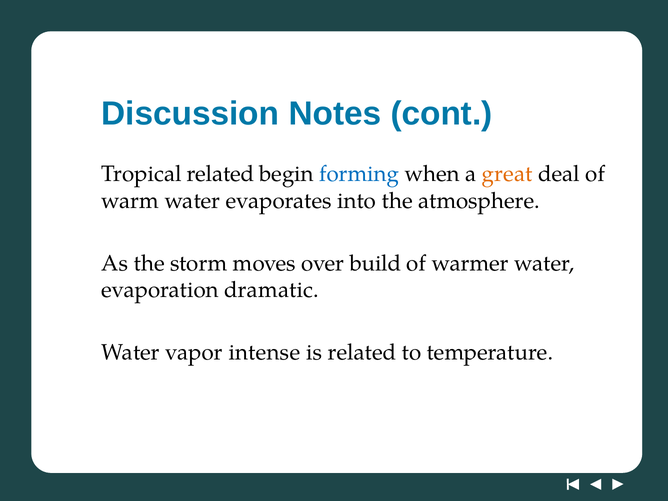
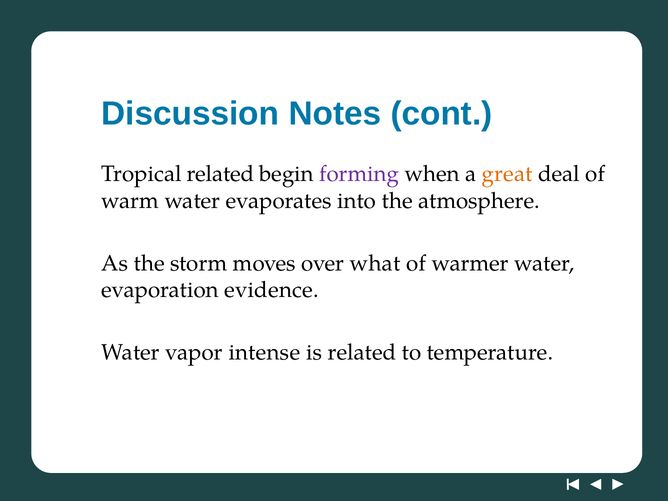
forming colour: blue -> purple (359, 174)
build: build -> what (375, 263)
dramatic: dramatic -> evidence (272, 290)
